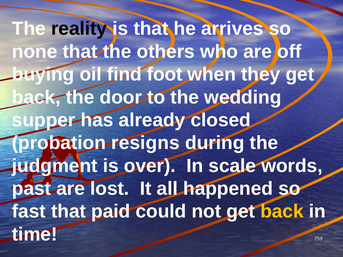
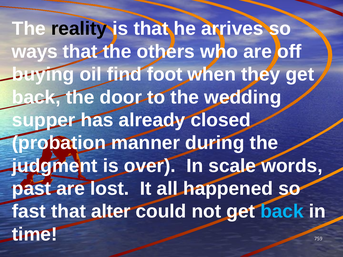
none: none -> ways (35, 52)
resigns: resigns -> manner (146, 143)
paid: paid -> alter (111, 212)
back colour: yellow -> light blue (282, 212)
